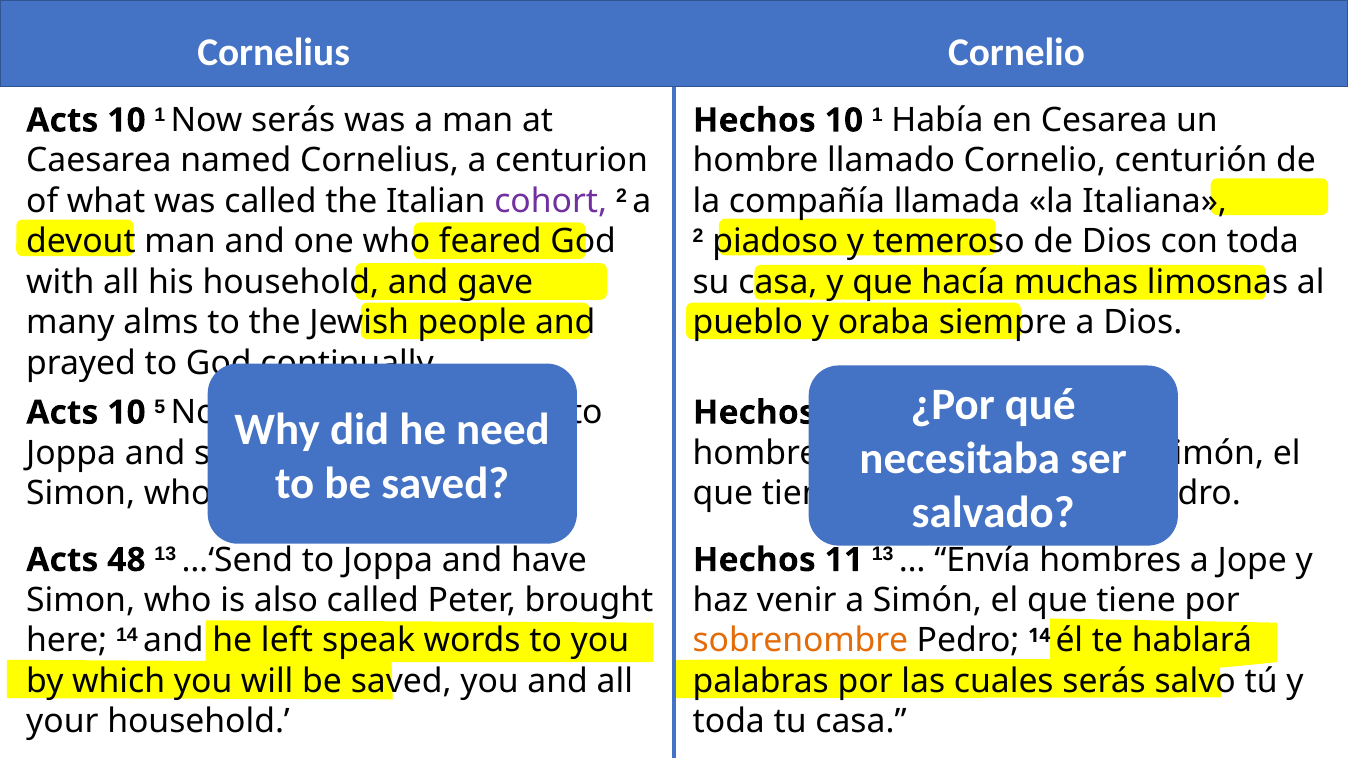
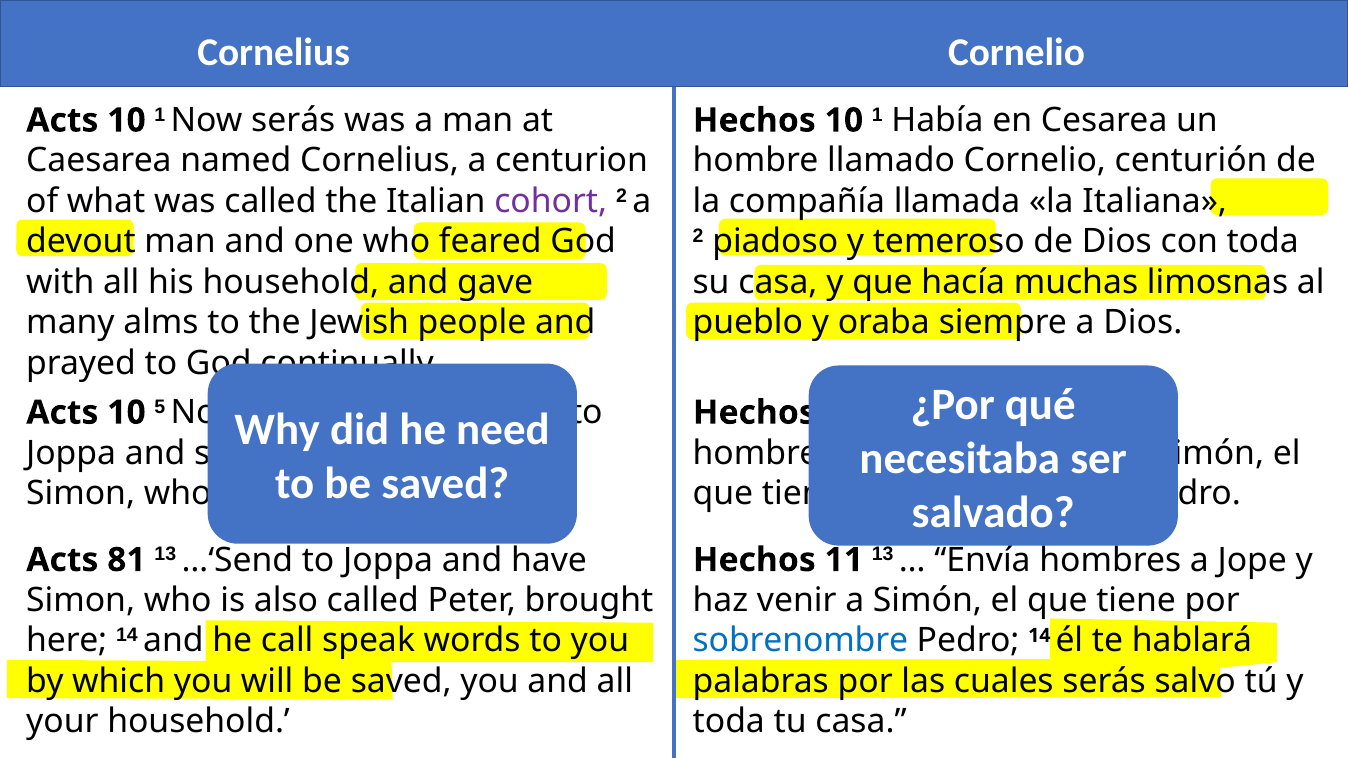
48: 48 -> 81 (126, 560)
left: left -> call (287, 641)
sobrenombre colour: orange -> blue (800, 641)
